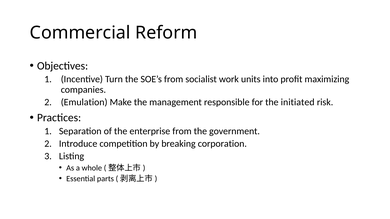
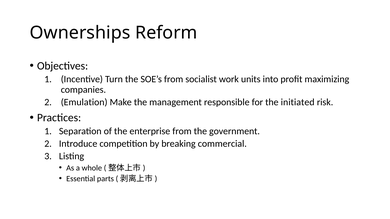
Commercial: Commercial -> Ownerships (80, 33)
corporation: corporation -> commercial (222, 144)
